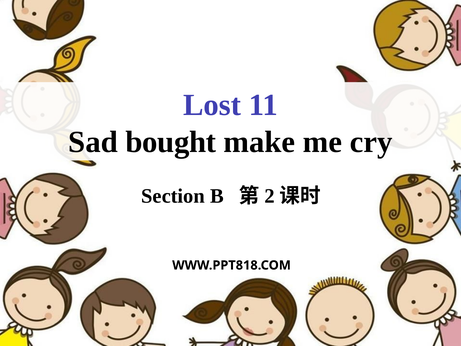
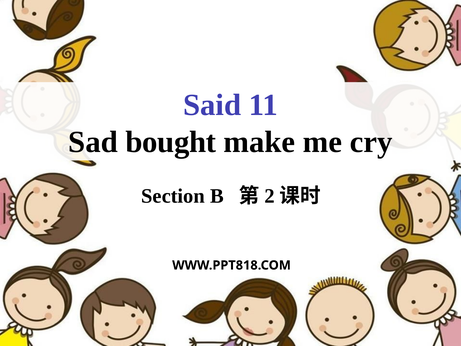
Lost: Lost -> Said (212, 105)
